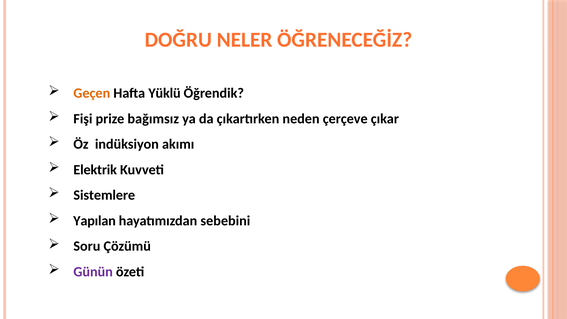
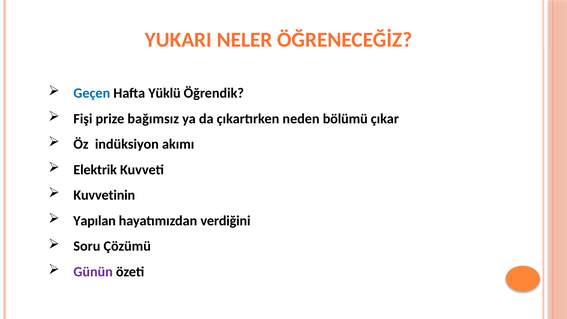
DOĞRU: DOĞRU -> YUKARI (178, 40)
Geçen colour: orange -> blue (92, 93)
çerçeve: çerçeve -> bölümü (345, 119)
Sistemlere: Sistemlere -> Kuvvetinin (104, 195)
sebebini: sebebini -> verdiğini (225, 221)
